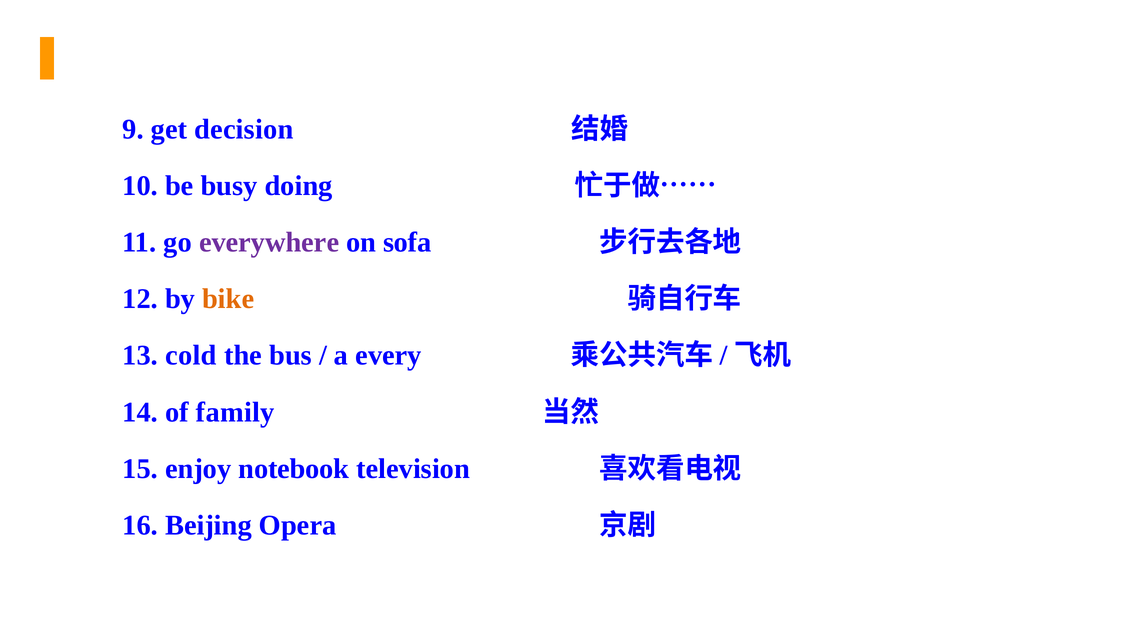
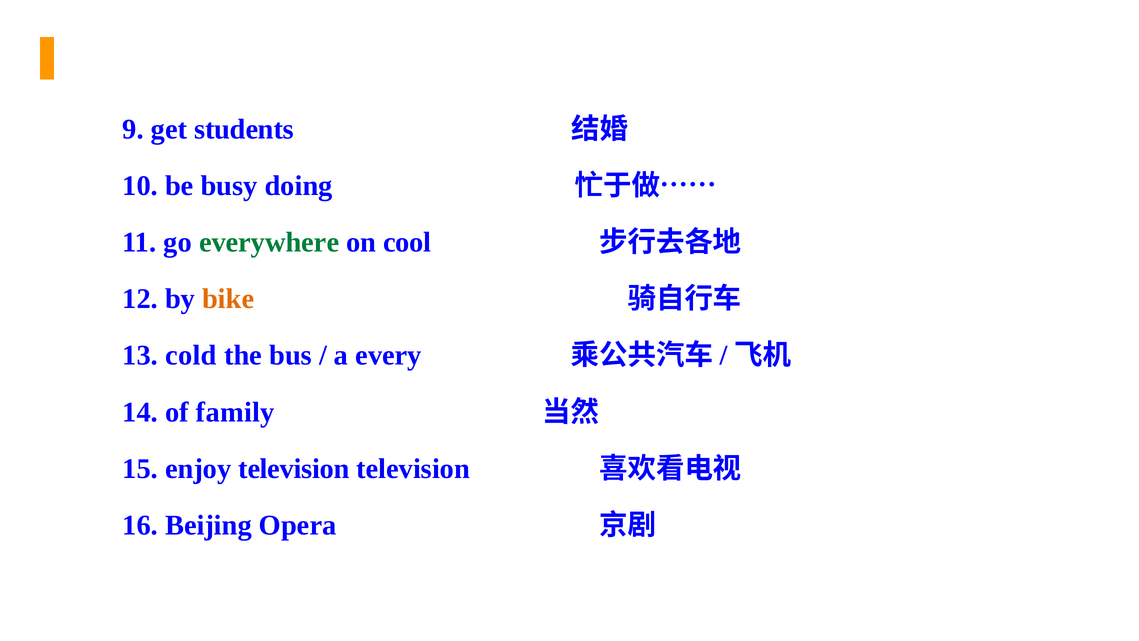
decision: decision -> students (244, 129)
everywhere colour: purple -> green (269, 242)
sofa: sofa -> cool (407, 242)
enjoy notebook: notebook -> television (294, 468)
